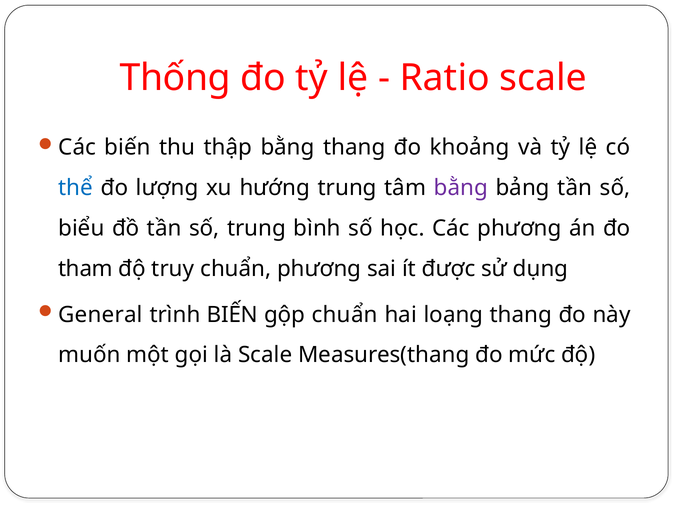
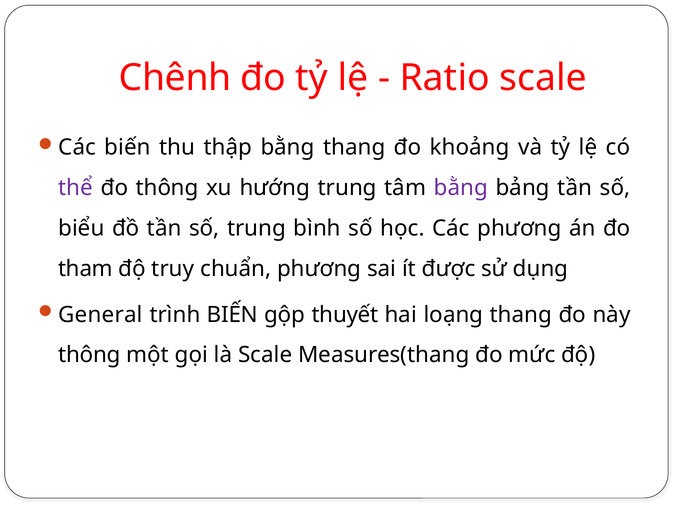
Thống: Thống -> Chênh (175, 78)
thể colour: blue -> purple (76, 188)
đo lượng: lượng -> thông (167, 188)
gộp chuẩn: chuẩn -> thuyết (345, 314)
muốn: muốn -> thông (90, 355)
